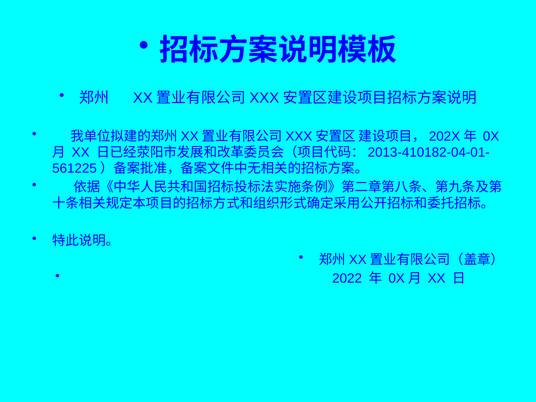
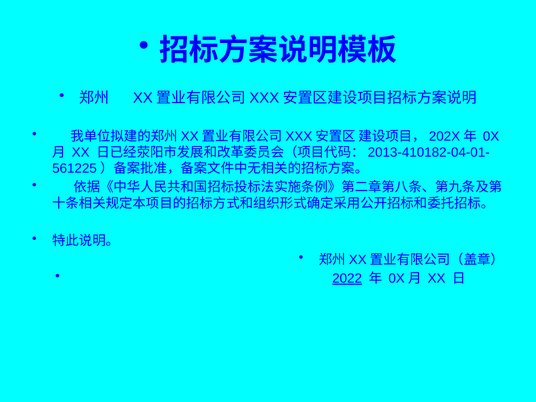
2022 underline: none -> present (347, 278)
